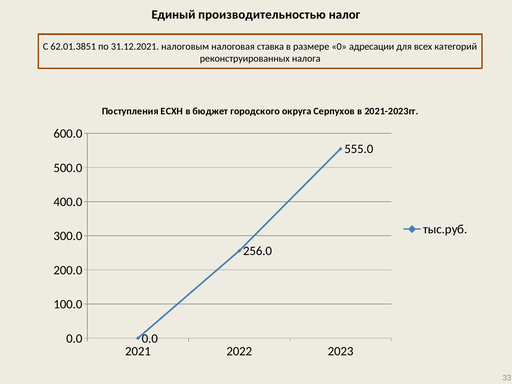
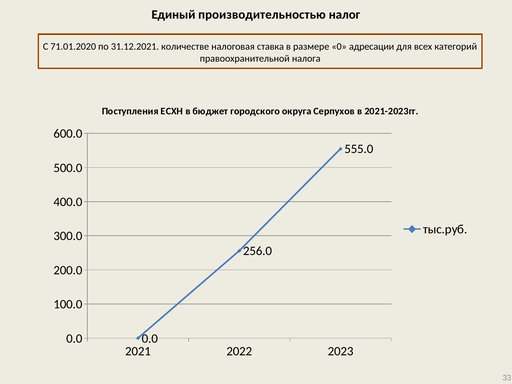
62.01.3851: 62.01.3851 -> 71.01.2020 (73, 47)
налоговым: налоговым -> количестве (185, 47)
реконструированных: реконструированных -> правоохранительной (245, 59)
